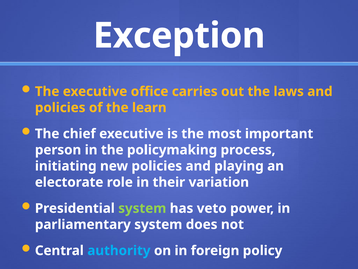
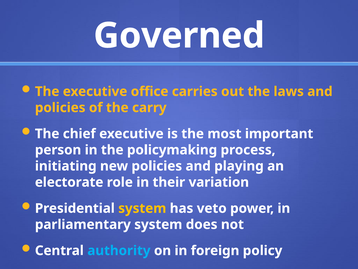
Exception: Exception -> Governed (179, 36)
learn: learn -> carry (149, 107)
system colour: light green -> yellow (142, 208)
